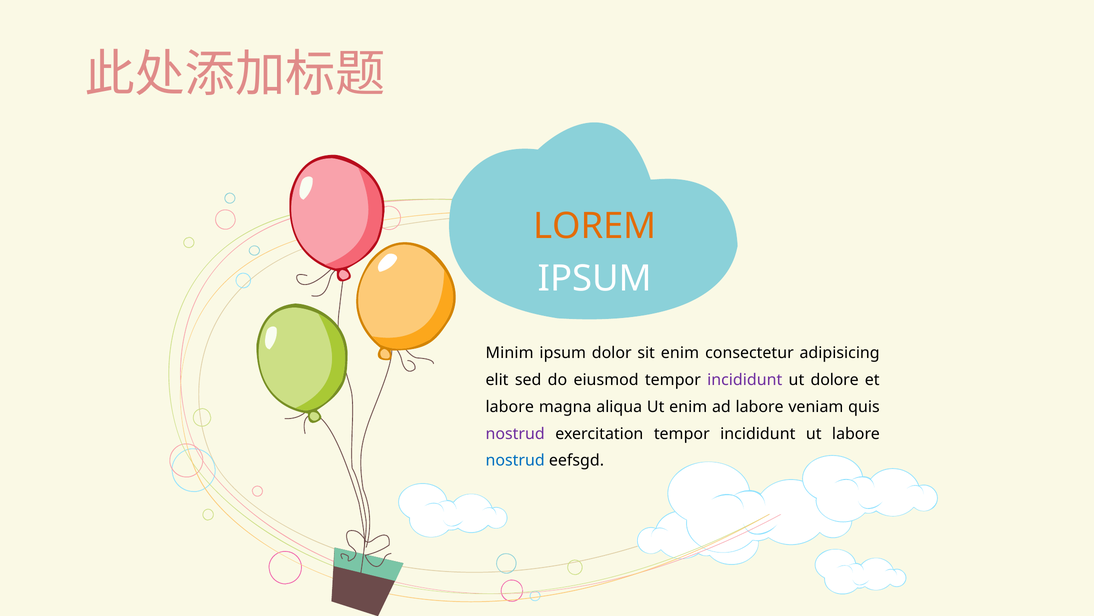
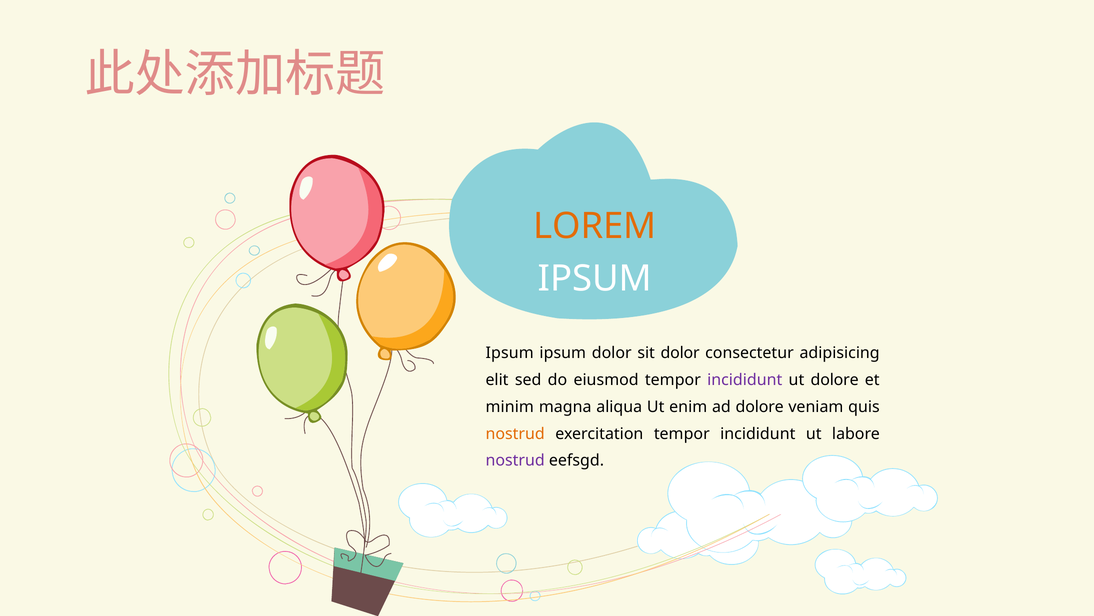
Minim: Minim -> Ipsum (510, 353)
sit enim: enim -> dolor (680, 353)
labore: labore -> minim (510, 406)
ad labore: labore -> dolore (760, 406)
nostrud colour: purple -> orange (515, 433)
nostrud colour: blue -> purple (515, 460)
